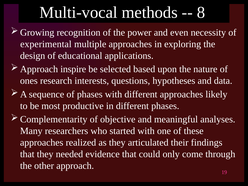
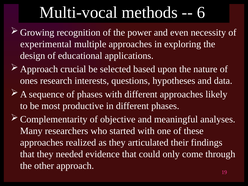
8: 8 -> 6 (201, 13)
inspire: inspire -> crucial (73, 69)
